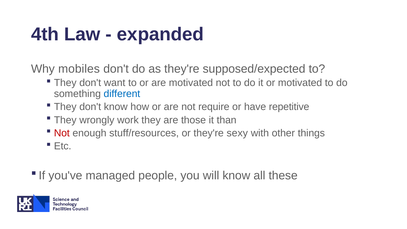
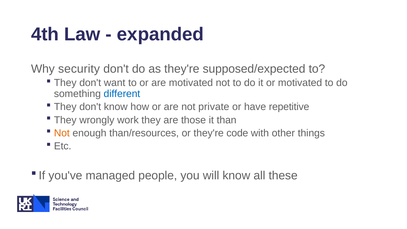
mobiles: mobiles -> security (79, 69)
require: require -> private (214, 107)
Not colour: red -> orange (62, 133)
stuff/resources: stuff/resources -> than/resources (144, 133)
sexy: sexy -> code (237, 133)
